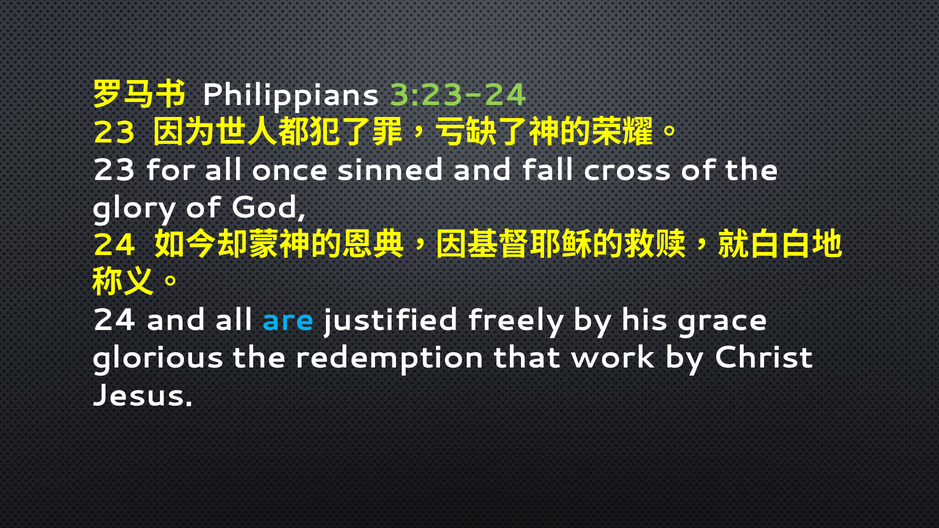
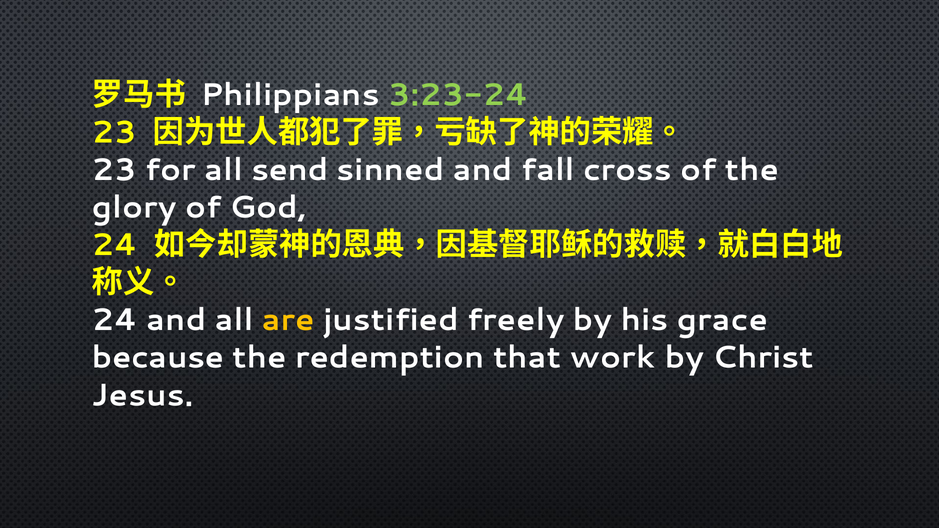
once: once -> send (290, 170)
are colour: light blue -> yellow (288, 320)
glorious: glorious -> because (158, 358)
